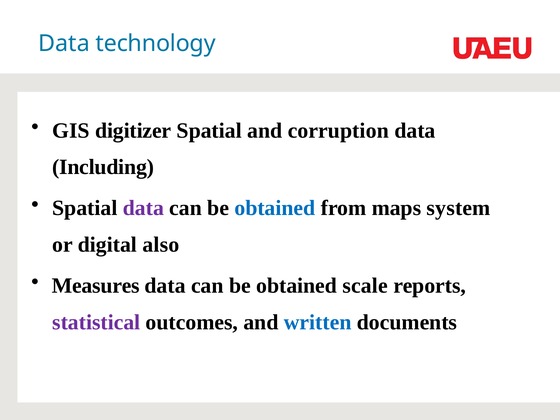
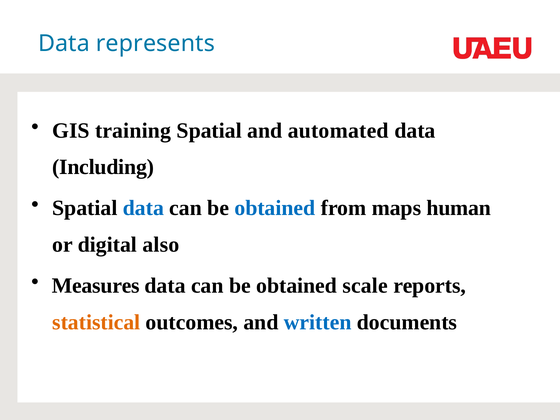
technology: technology -> represents (155, 44)
digitizer: digitizer -> training (133, 131)
corruption: corruption -> automated (338, 131)
data colour: purple -> blue (143, 208)
system: system -> human (459, 208)
statistical colour: purple -> orange (96, 322)
